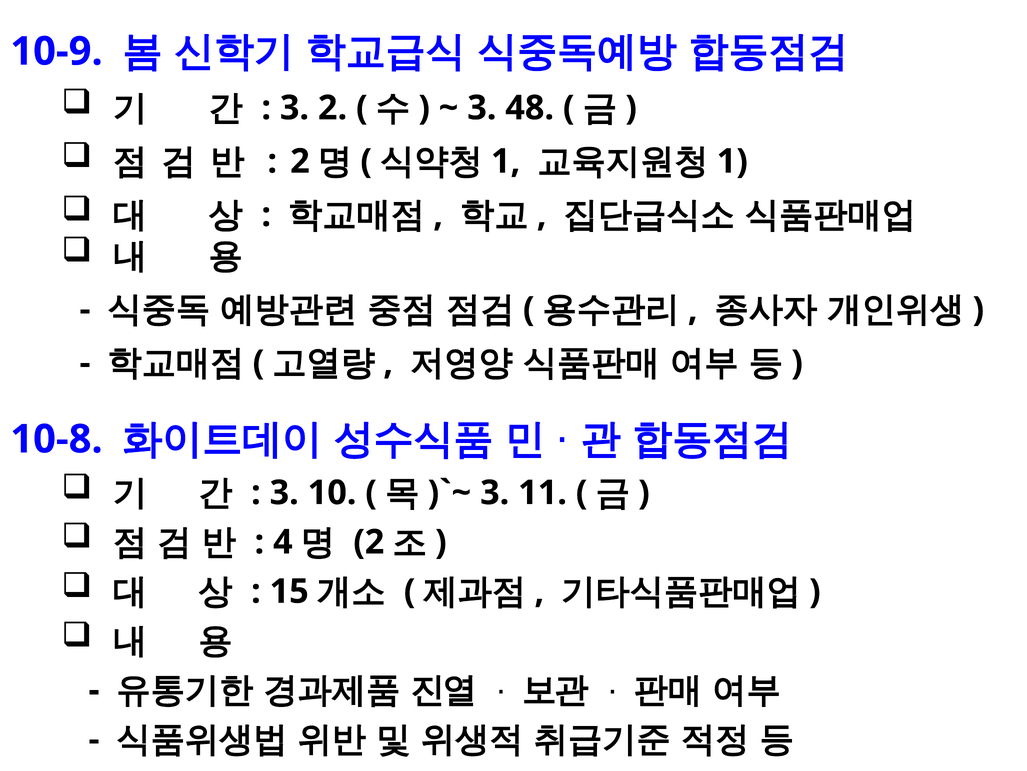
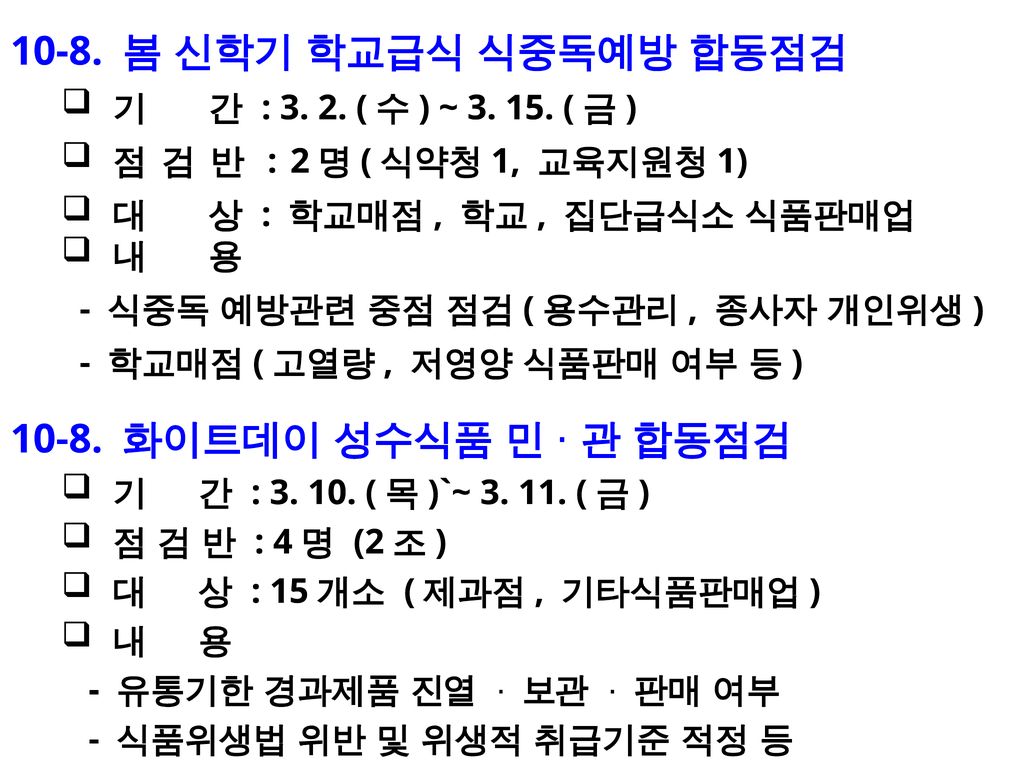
10-9: 10-9 -> 10-8 (57, 51)
3 48: 48 -> 15 (530, 108)
